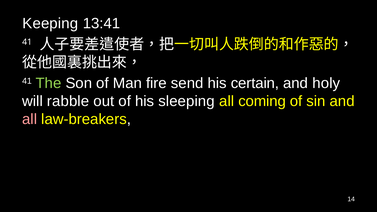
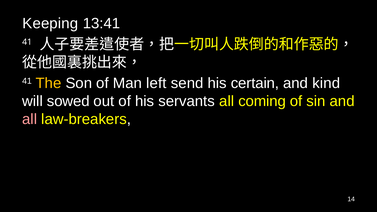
The colour: light green -> yellow (48, 83)
fire: fire -> left (156, 83)
holy: holy -> kind (326, 83)
rabble: rabble -> sowed (68, 101)
sleeping: sleeping -> servants (187, 101)
